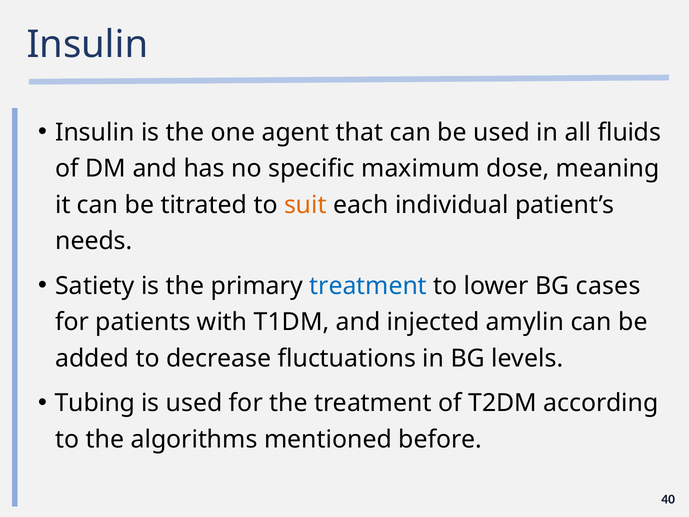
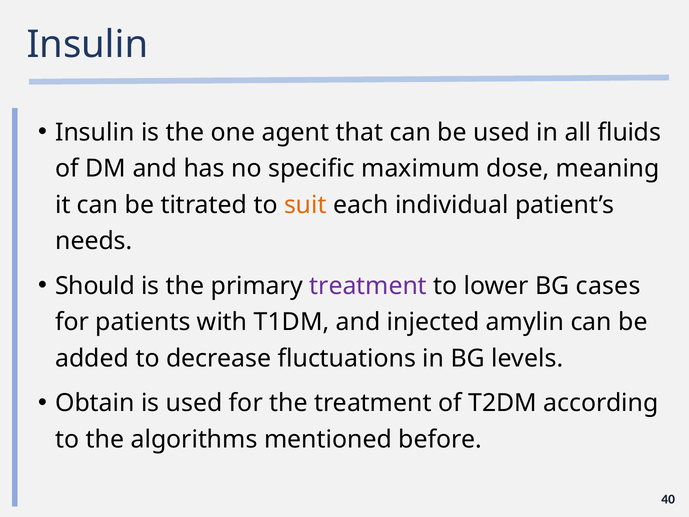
Satiety: Satiety -> Should (95, 286)
treatment colour: blue -> purple (368, 286)
Tubing: Tubing -> Obtain (95, 403)
